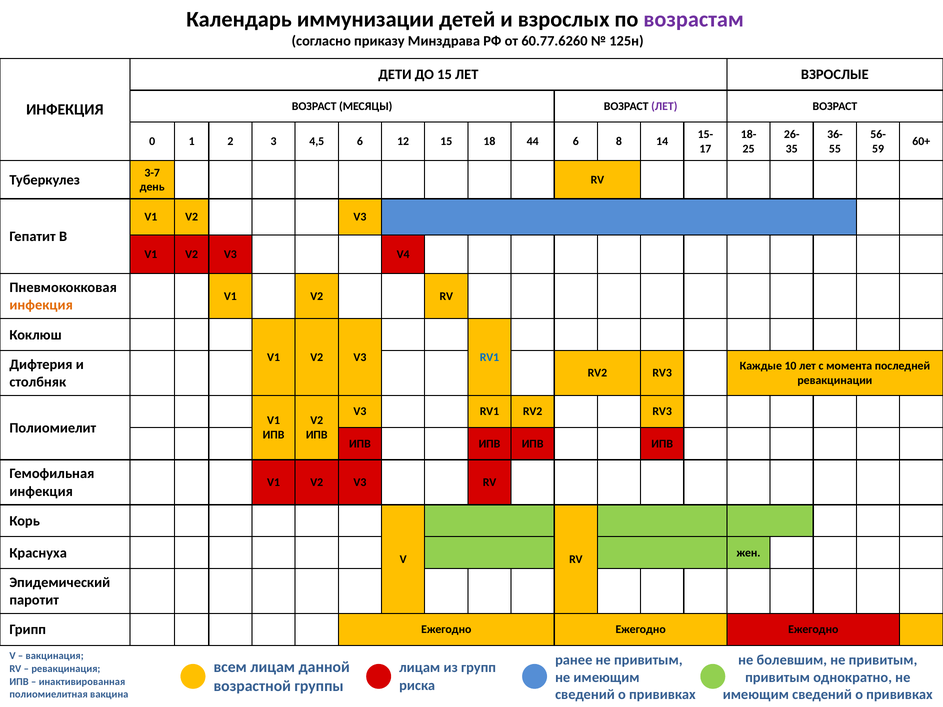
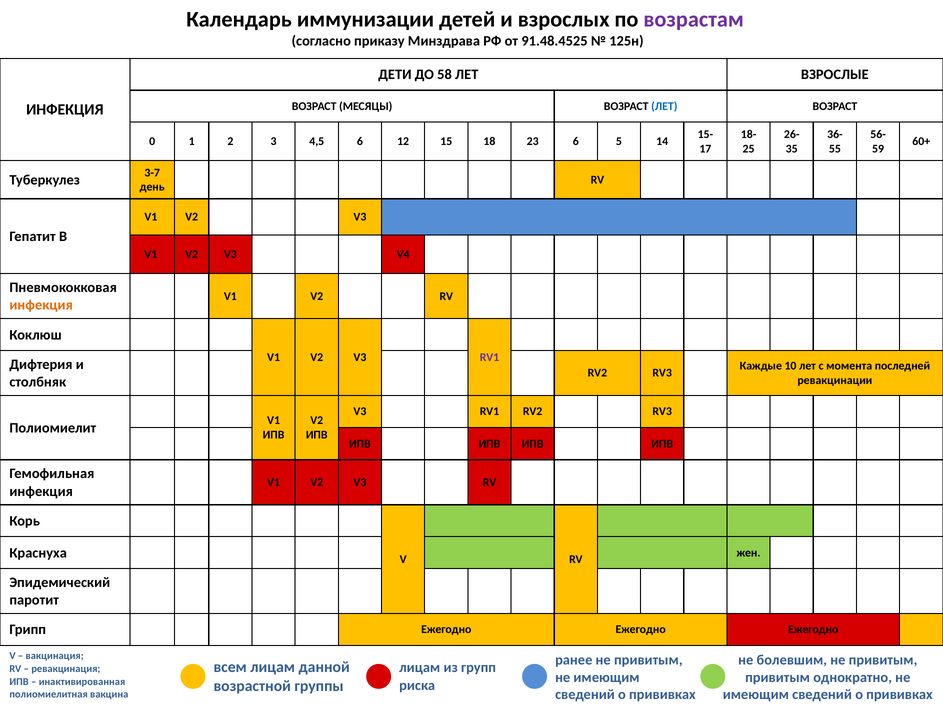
60.77.6260: 60.77.6260 -> 91.48.4525 (554, 41)
ДО 15: 15 -> 58 (445, 75)
ЛЕТ colour: purple -> blue (664, 106)
44: 44 -> 23 (533, 142)
8: 8 -> 5 (619, 142)
RV1 colour: blue -> purple (489, 357)
